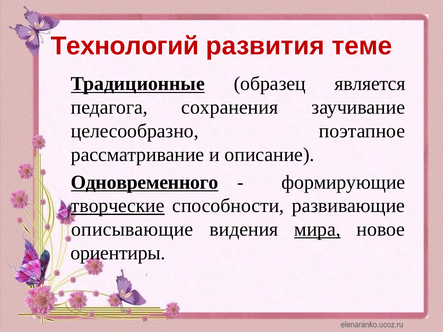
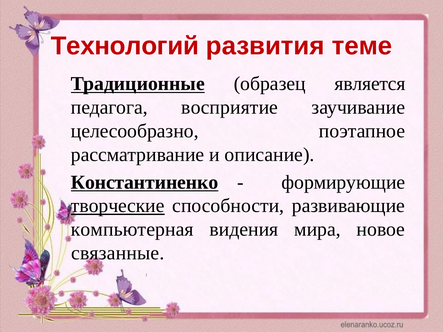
сохранения: сохранения -> восприятие (230, 107)
Одновременного: Одновременного -> Константиненко (145, 182)
описывающие: описывающие -> компьютерная (132, 230)
мира underline: present -> none (318, 230)
ориентиры: ориентиры -> связанные (118, 253)
